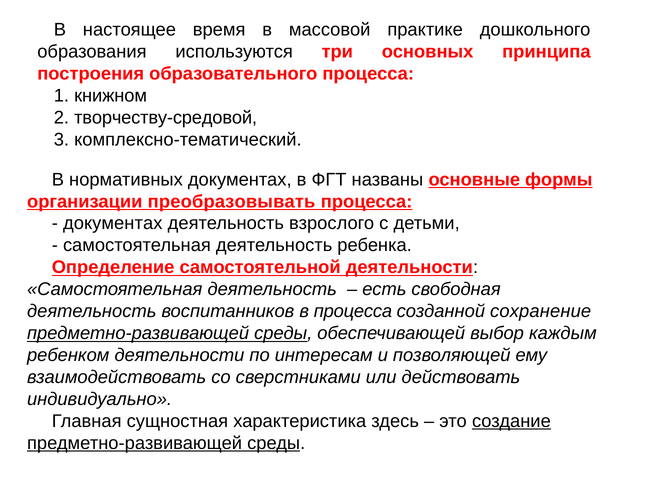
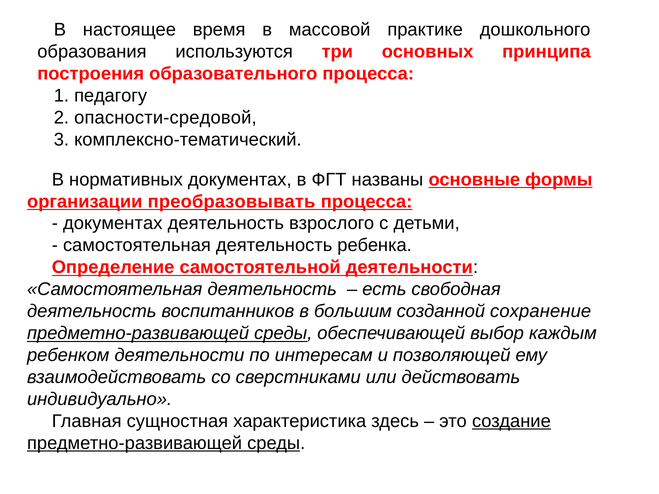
книжном: книжном -> педагогу (111, 96)
творчеству-средовой: творчеству-средовой -> опасности-средовой (165, 118)
в процесса: процесса -> большим (353, 311)
